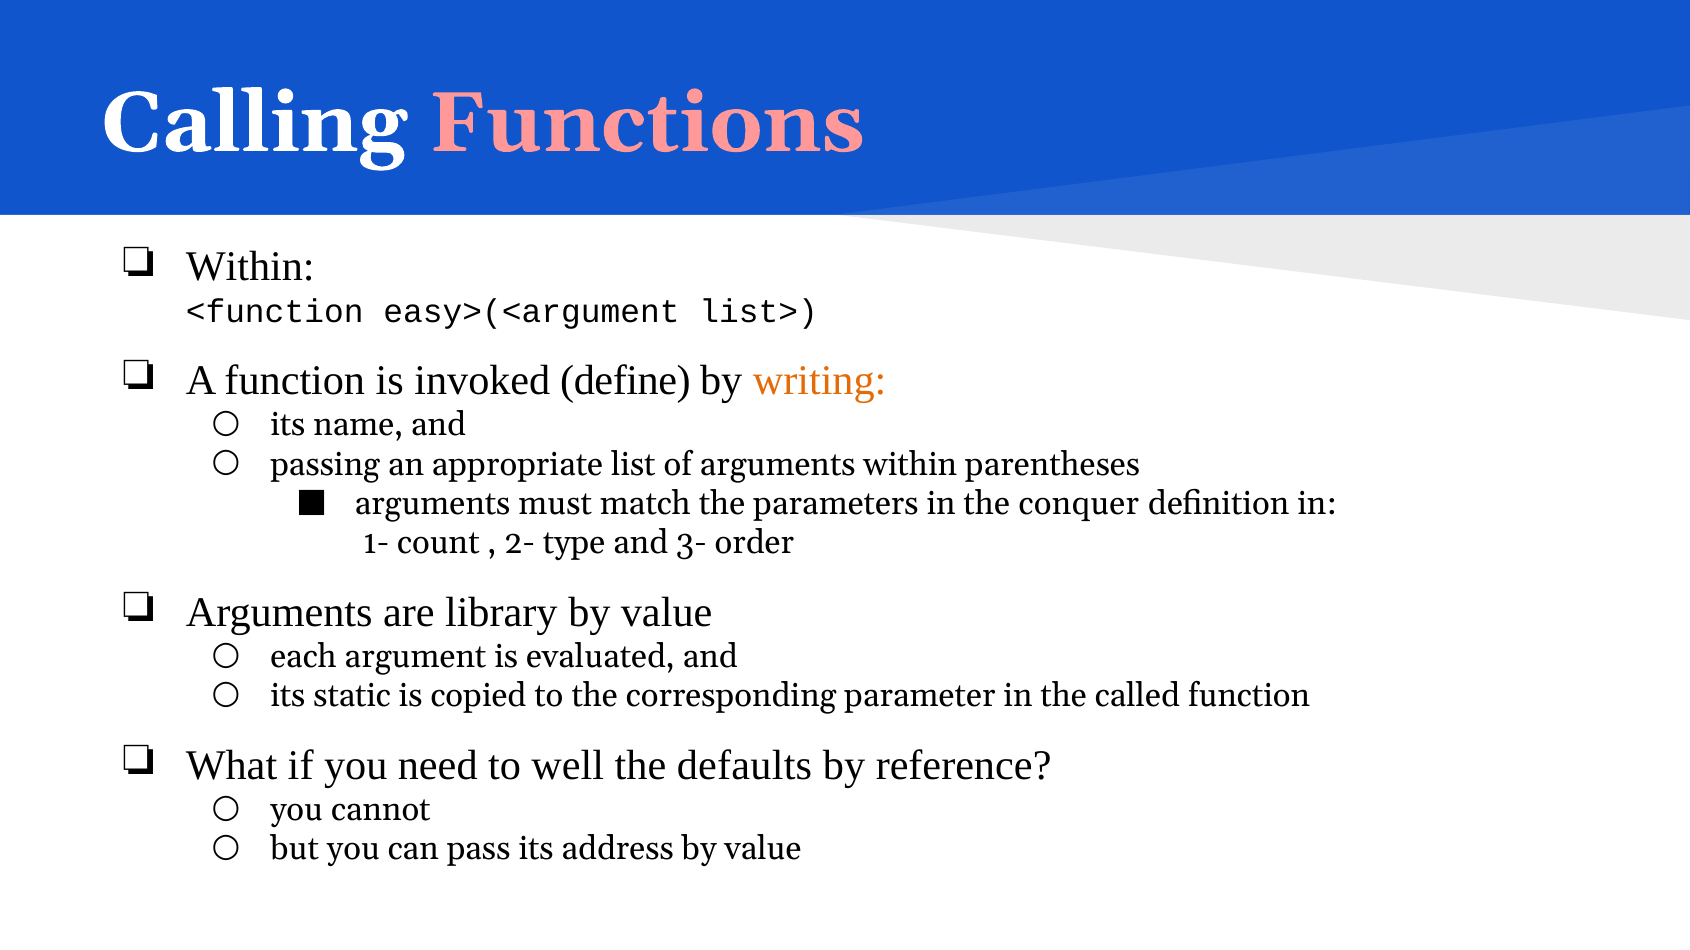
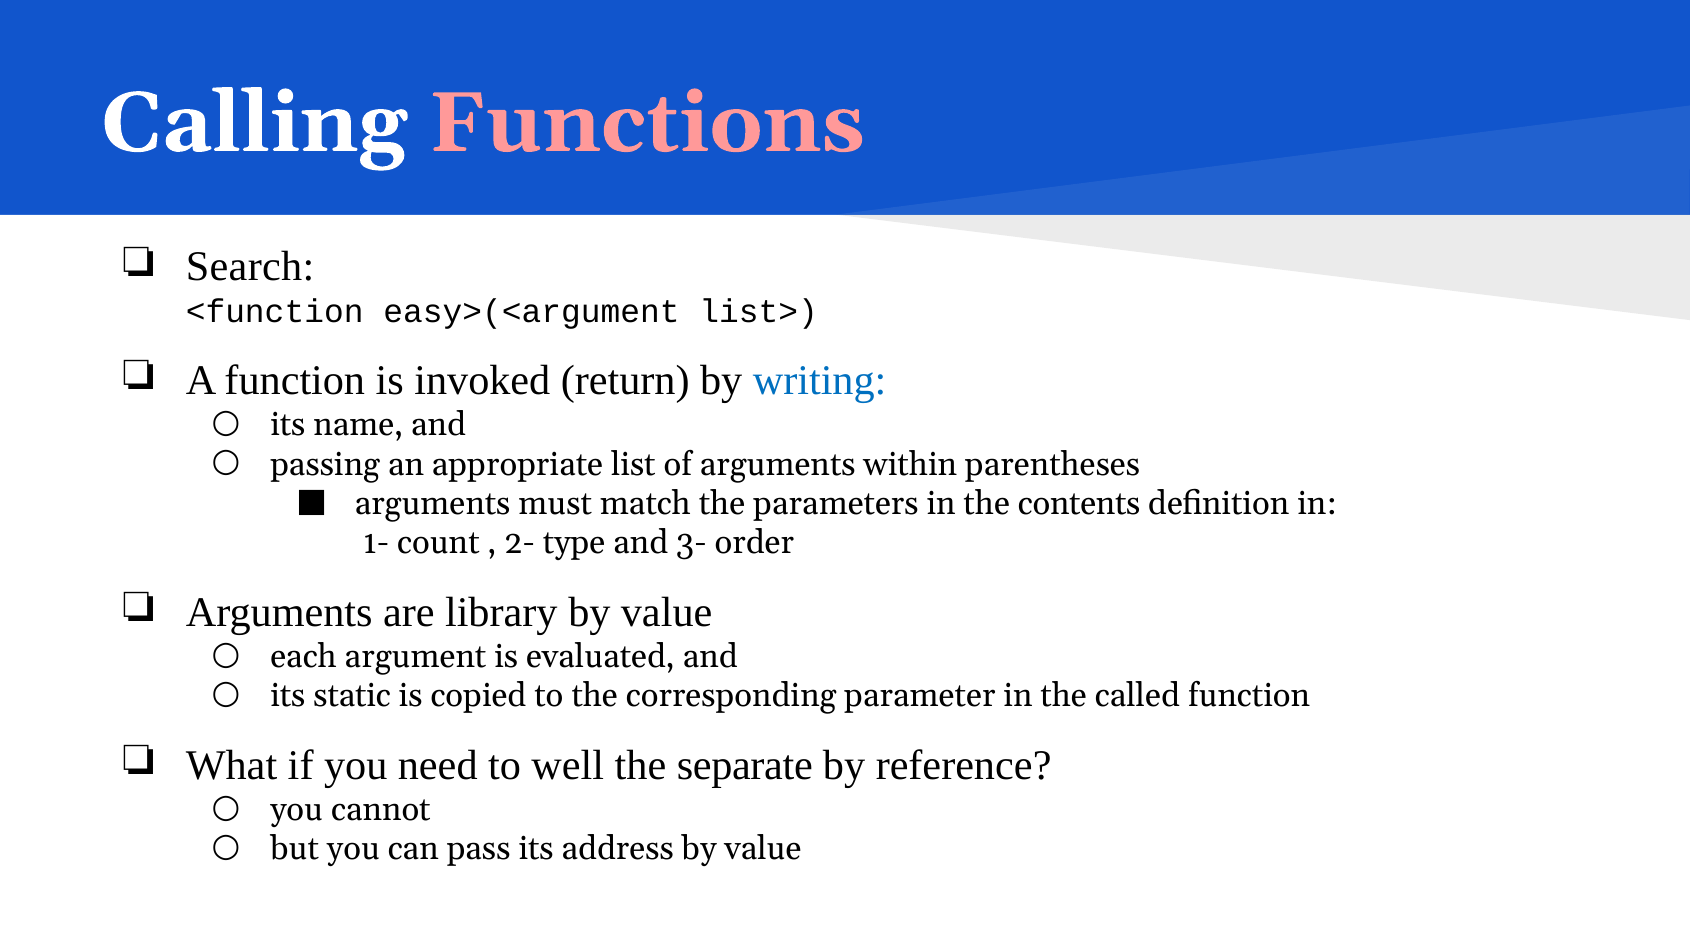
Within: Within -> Search (250, 267)
define: define -> return (625, 381)
writing colour: orange -> blue (820, 381)
conquer: conquer -> contents (1079, 504)
defaults: defaults -> separate (745, 766)
